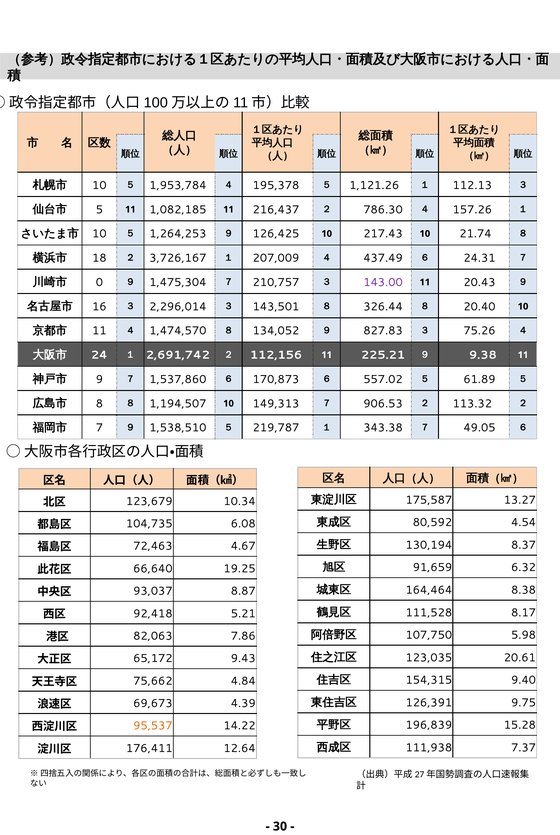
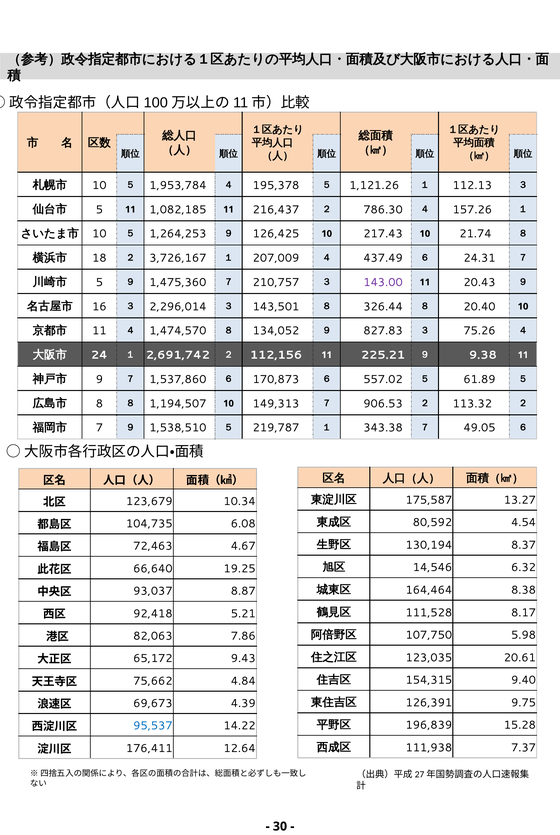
0: 0 -> 5 (99, 282)
1,475,304: 1,475,304 -> 1,475,360 (178, 282)
91,659: 91,659 -> 14,546 (432, 567)
95,537 colour: orange -> blue (153, 726)
